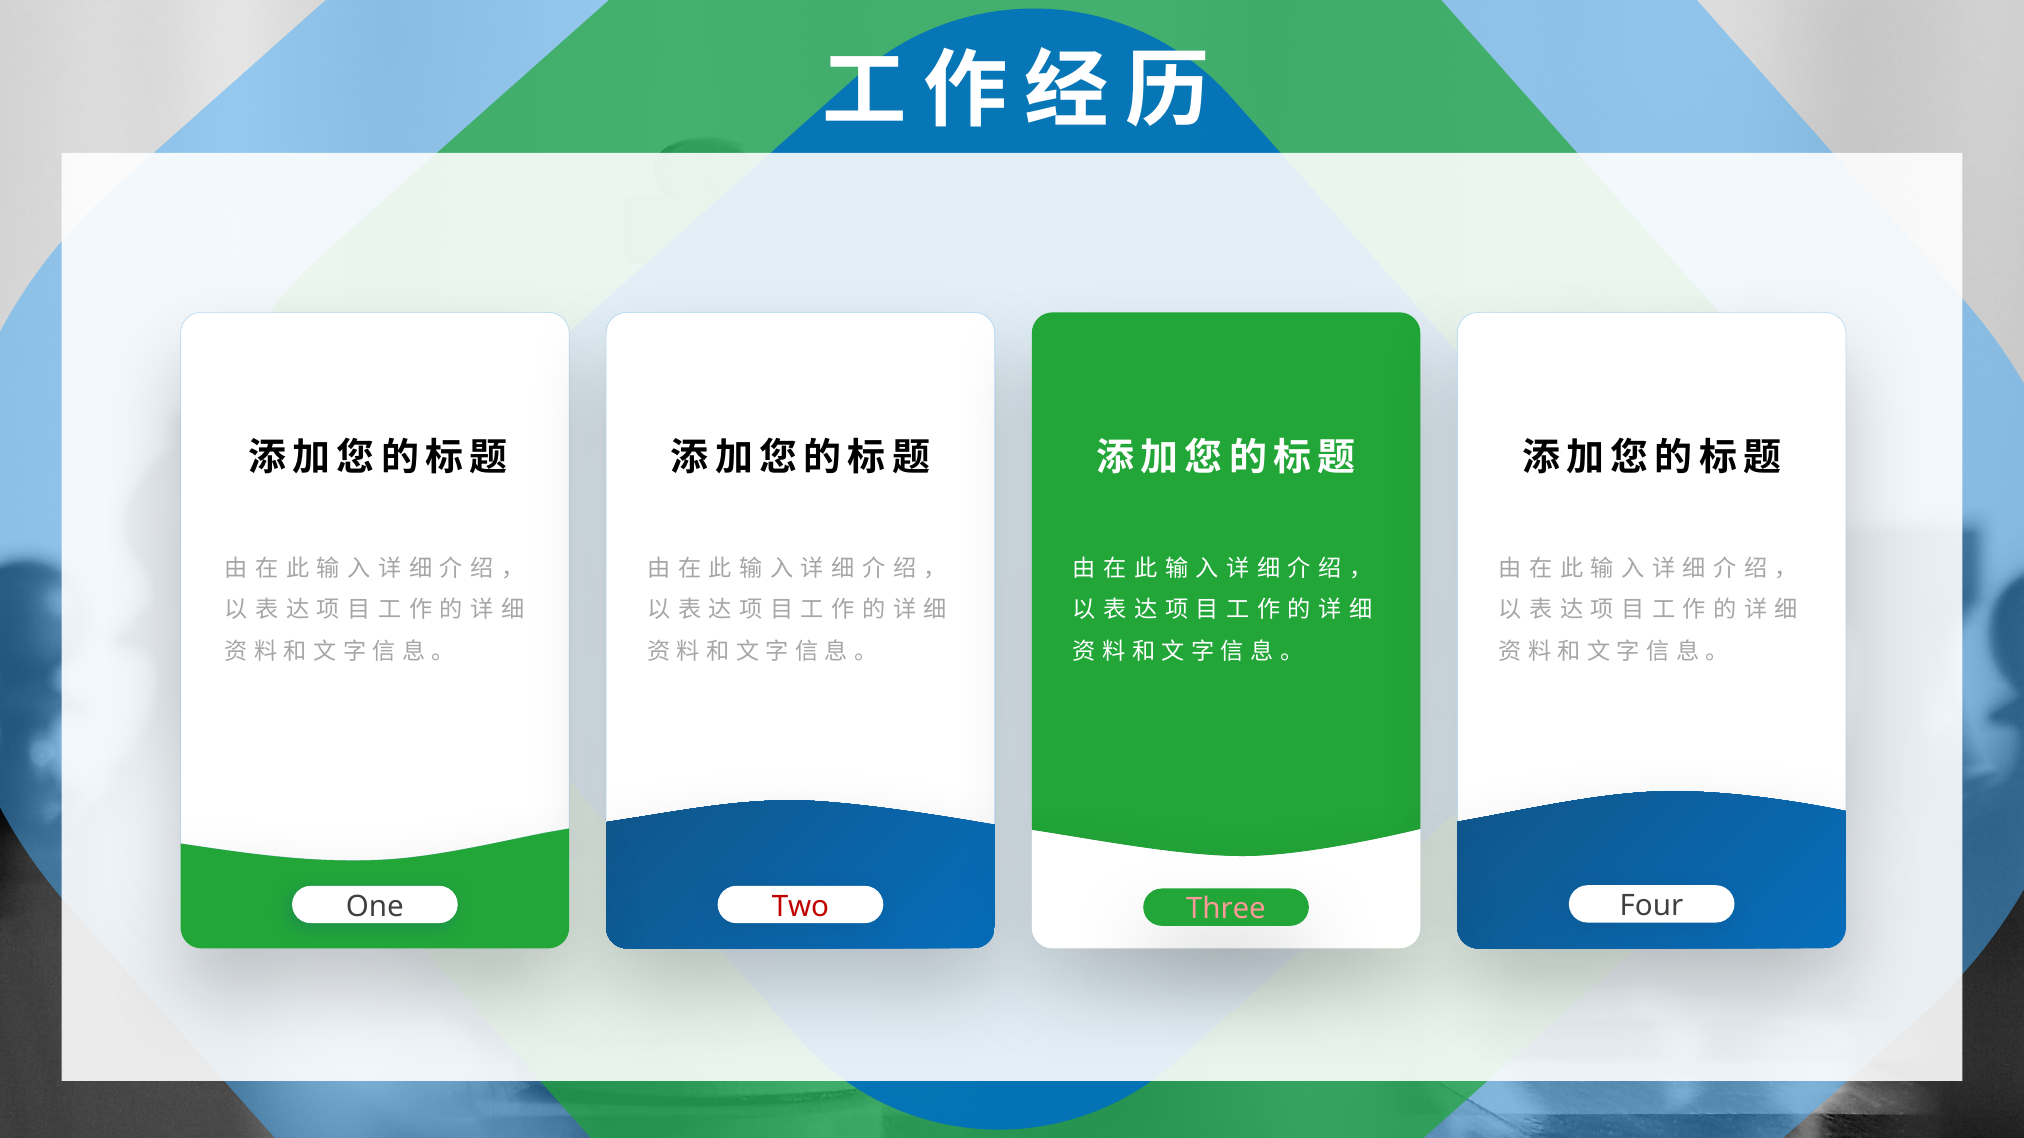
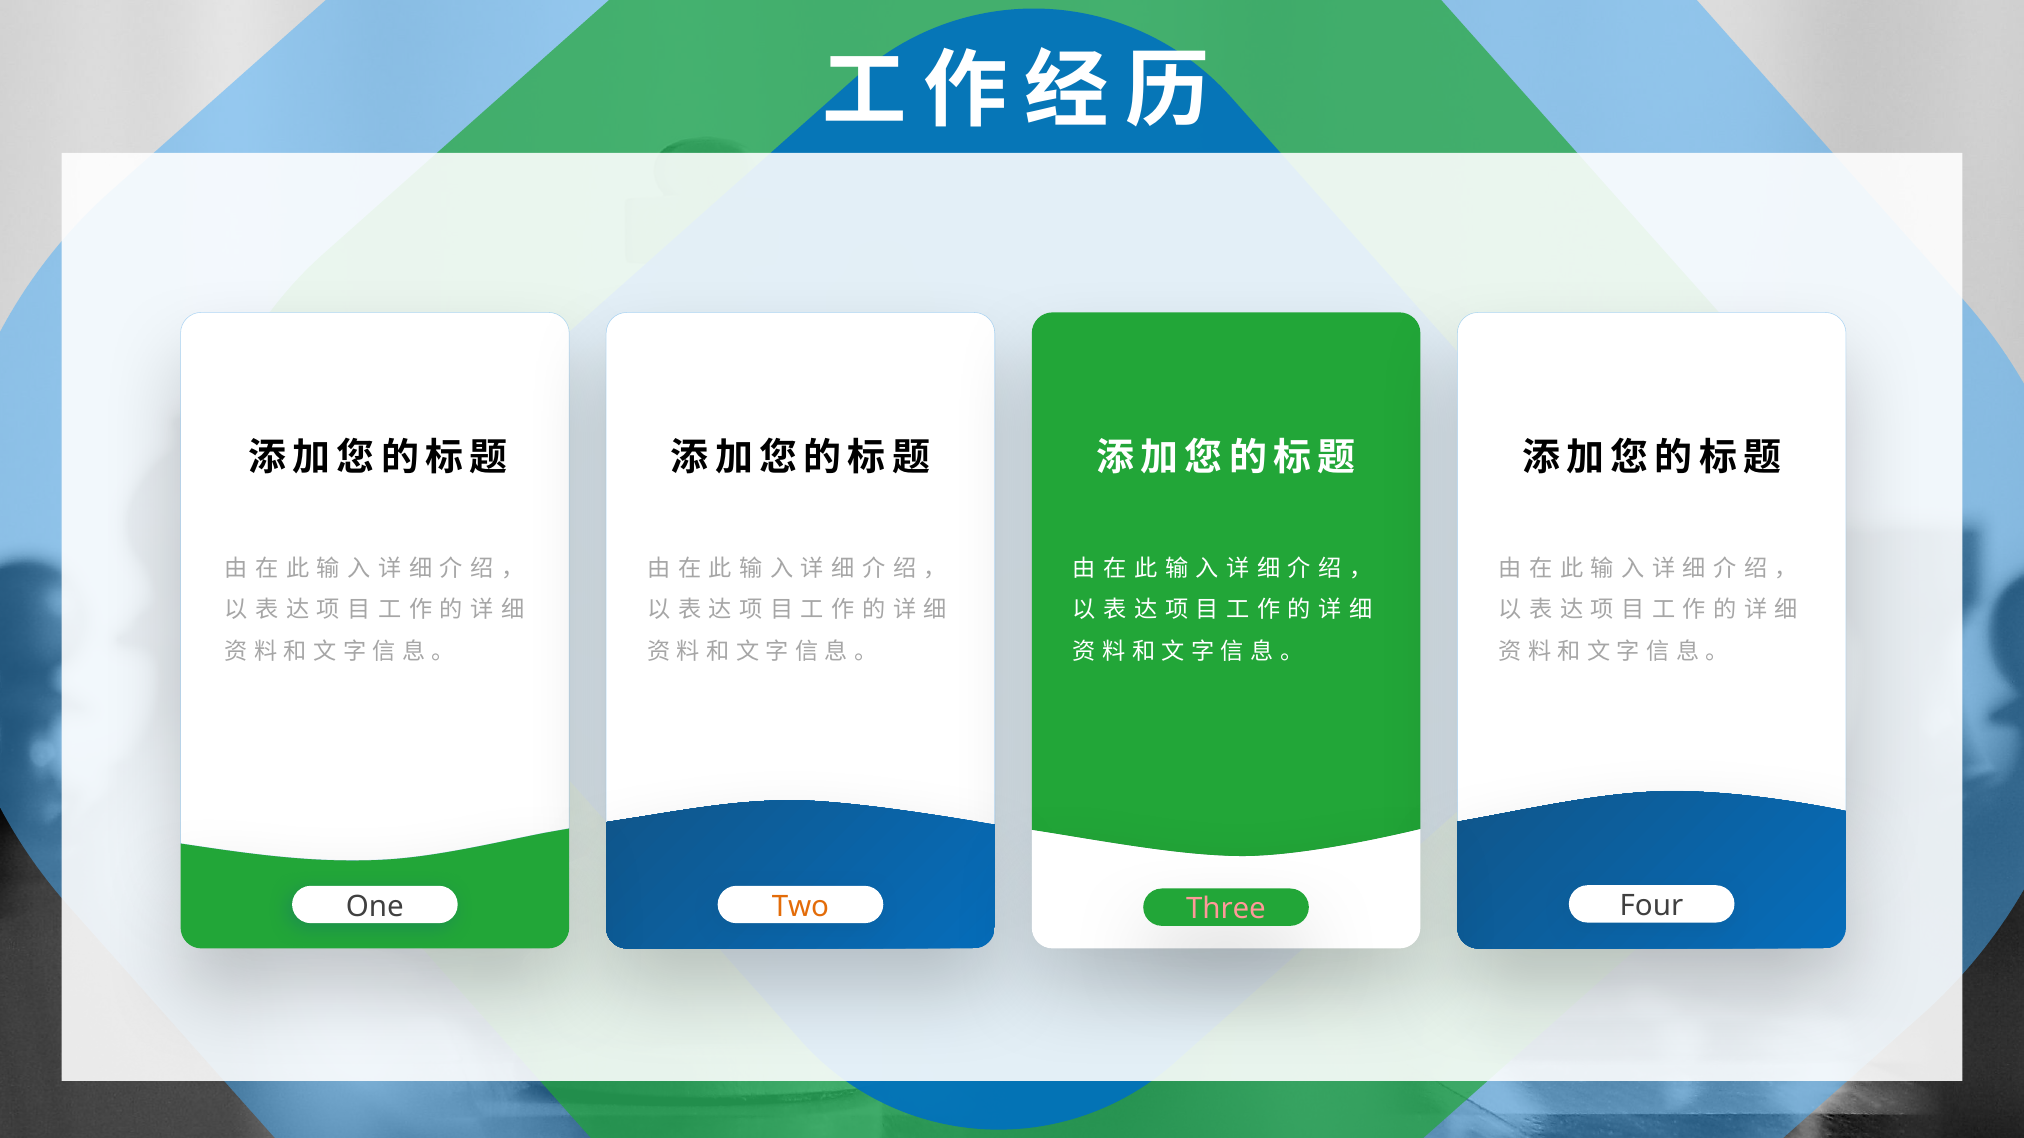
Two colour: red -> orange (800, 907)
